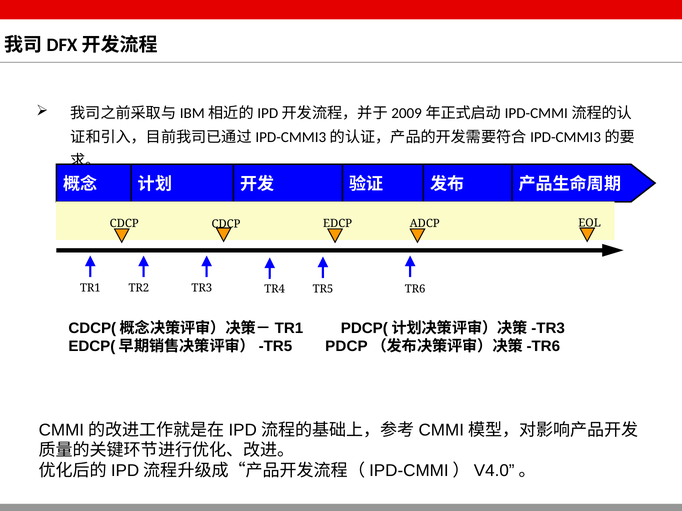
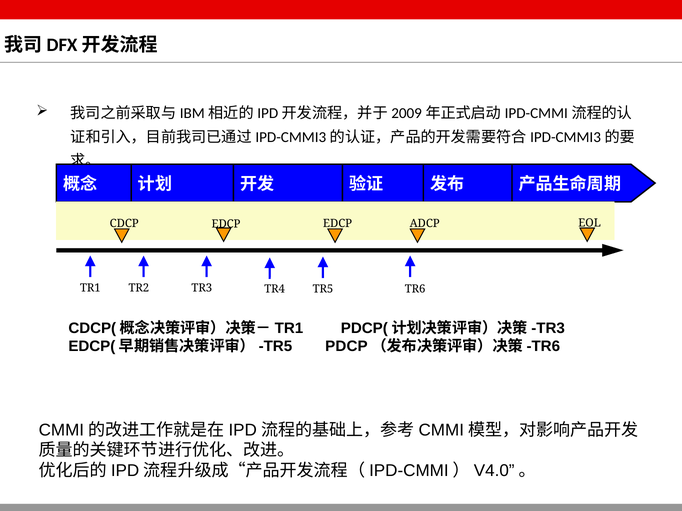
CDCP CDCP: CDCP -> EDCP (226, 224)
